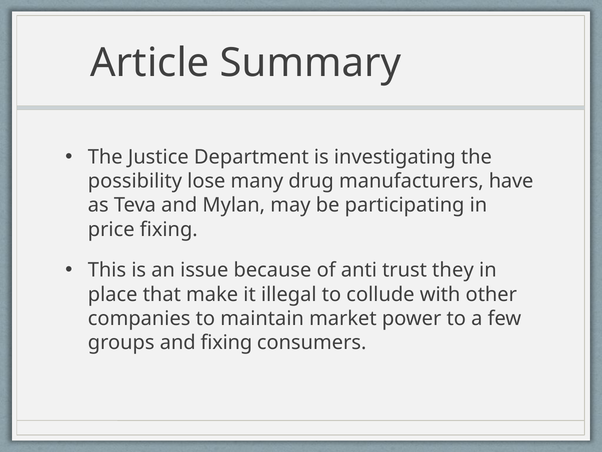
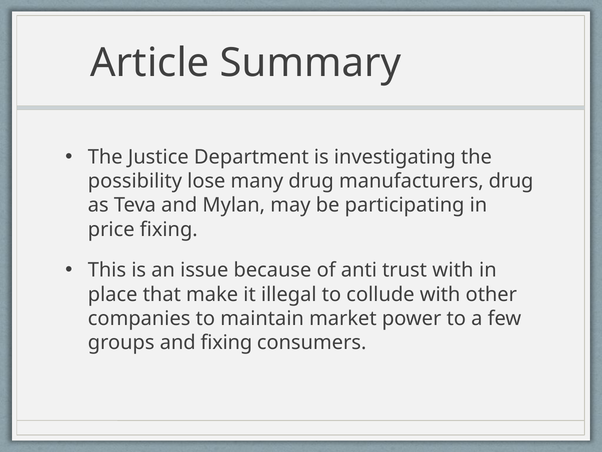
manufacturers have: have -> drug (511, 181)
trust they: they -> with (453, 270)
